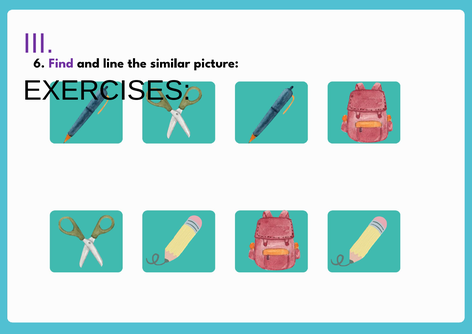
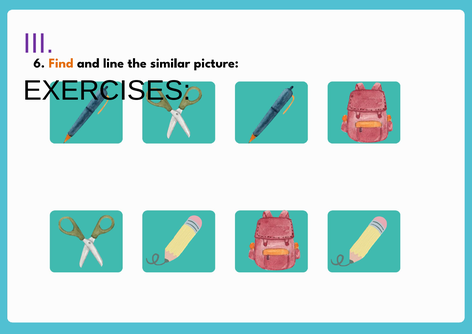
Find colour: purple -> orange (61, 63)
